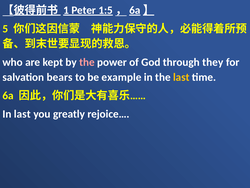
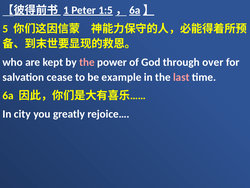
they: they -> over (213, 62)
bears: bears -> cease (60, 77)
last colour: yellow -> pink (181, 77)
In last: last -> city (22, 114)
